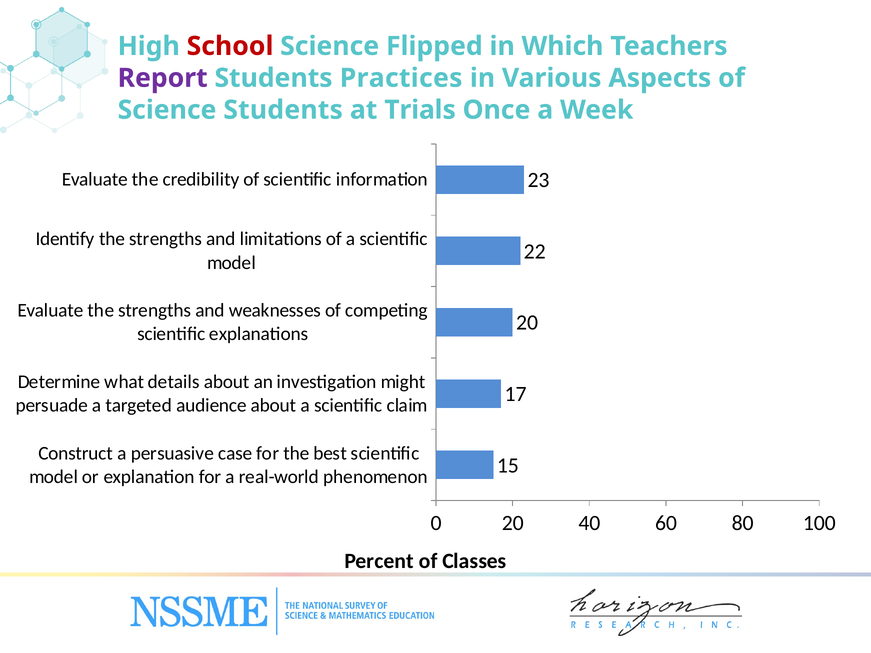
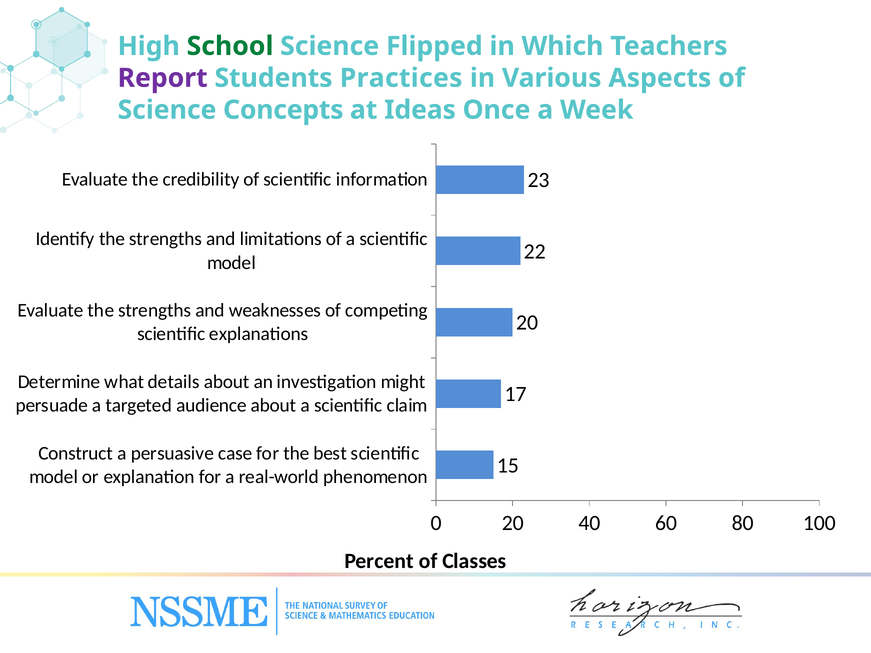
School colour: red -> green (230, 46)
Science Students: Students -> Concepts (283, 110)
Trials: Trials -> Ideas (420, 110)
